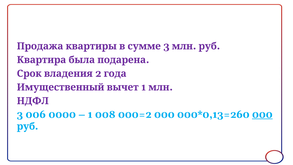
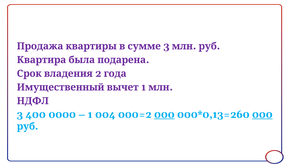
006: 006 -> 400 (36, 114)
008: 008 -> 004 (105, 114)
000 underline: none -> present (164, 114)
